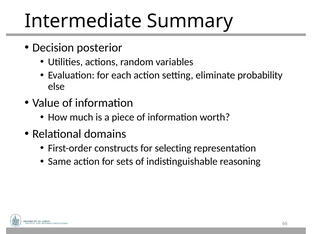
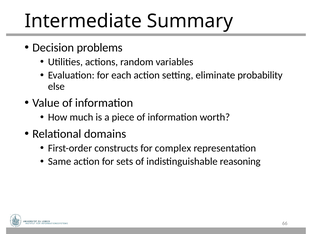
posterior: posterior -> problems (100, 48)
selecting: selecting -> complex (173, 148)
